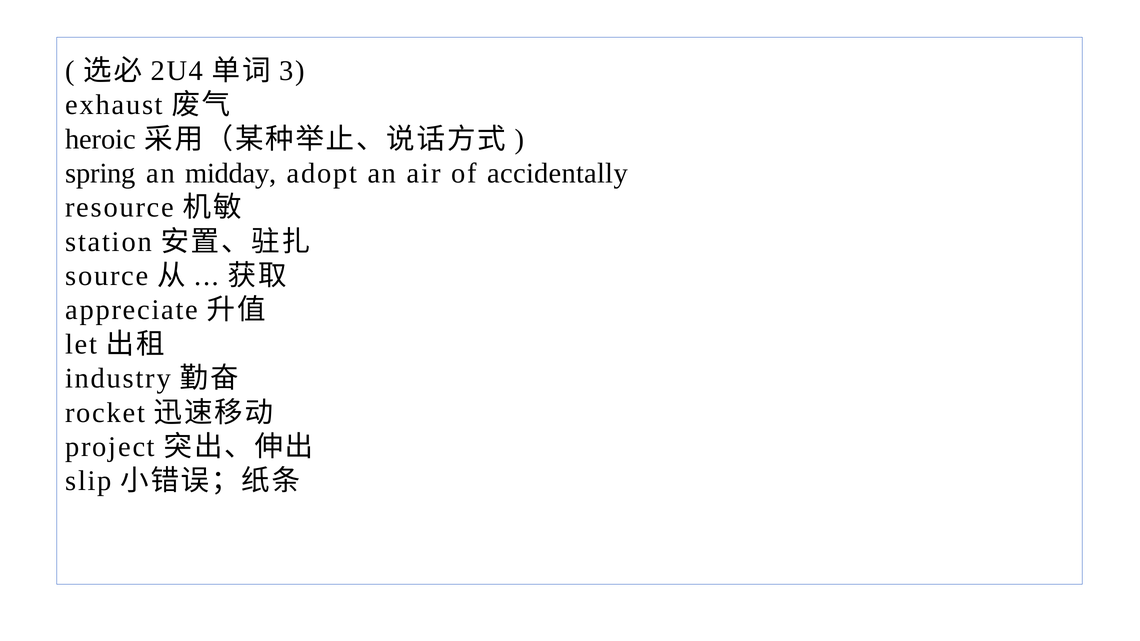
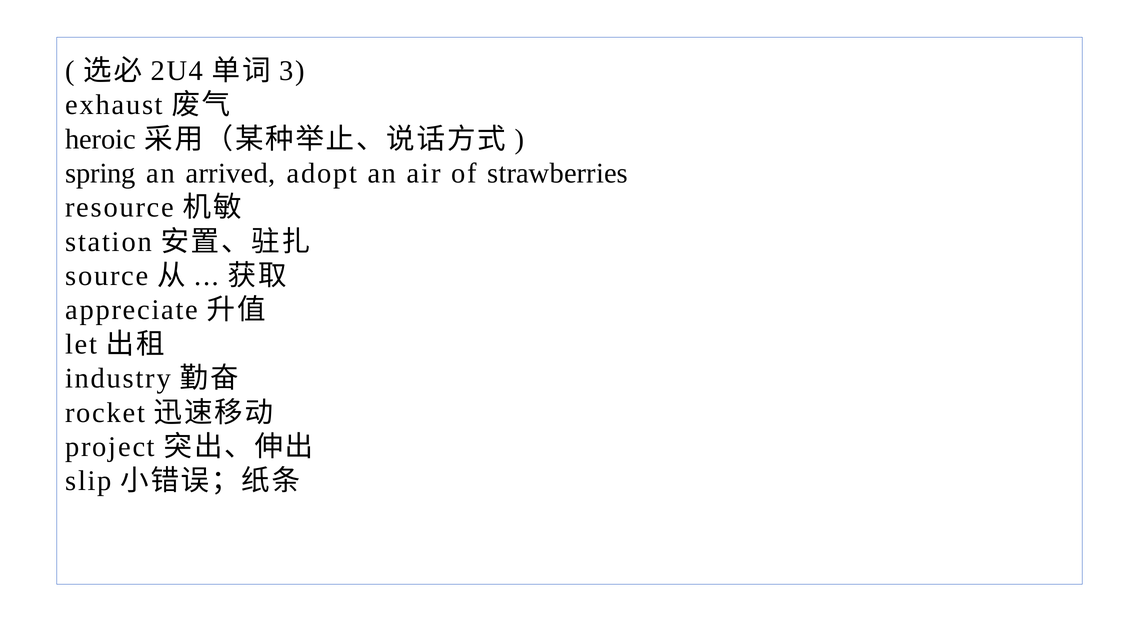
midday: midday -> arrived (231, 173)
accidentally: accidentally -> strawberries (558, 173)
